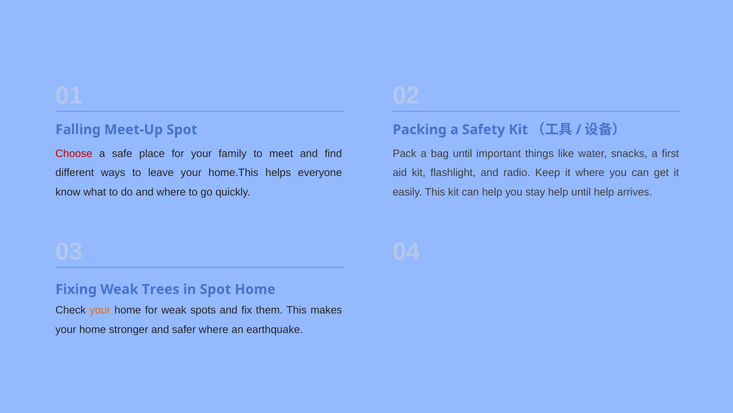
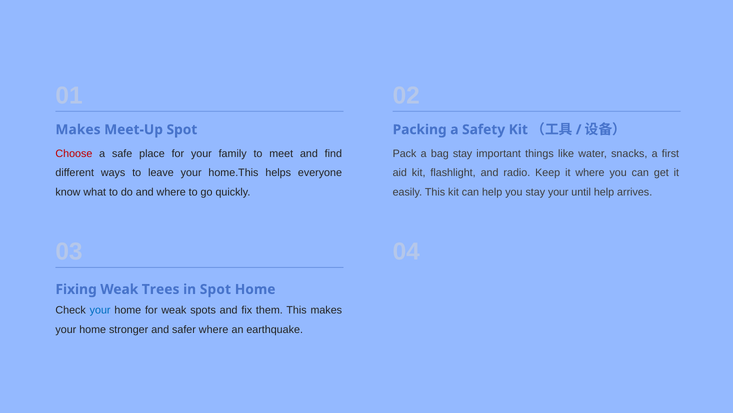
Falling: Falling -> Makes (78, 129)
bag until: until -> stay (463, 153)
stay help: help -> your (558, 192)
your colour: orange -> blue (100, 310)
